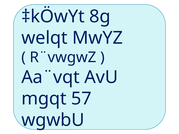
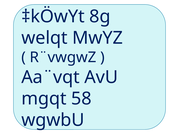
57: 57 -> 58 (81, 99)
